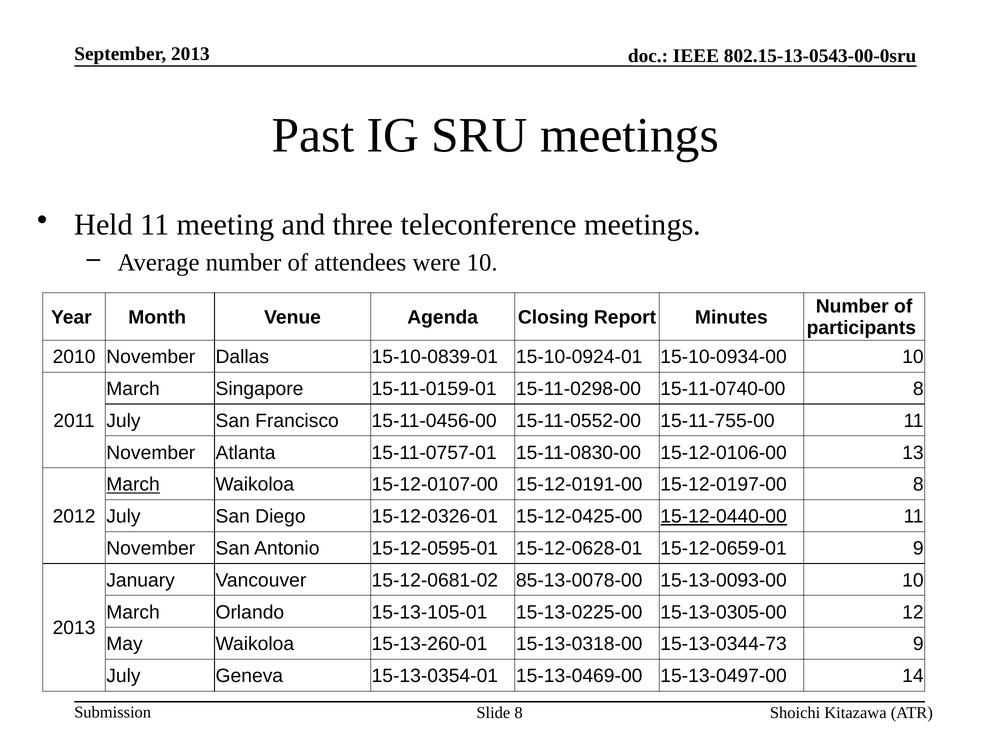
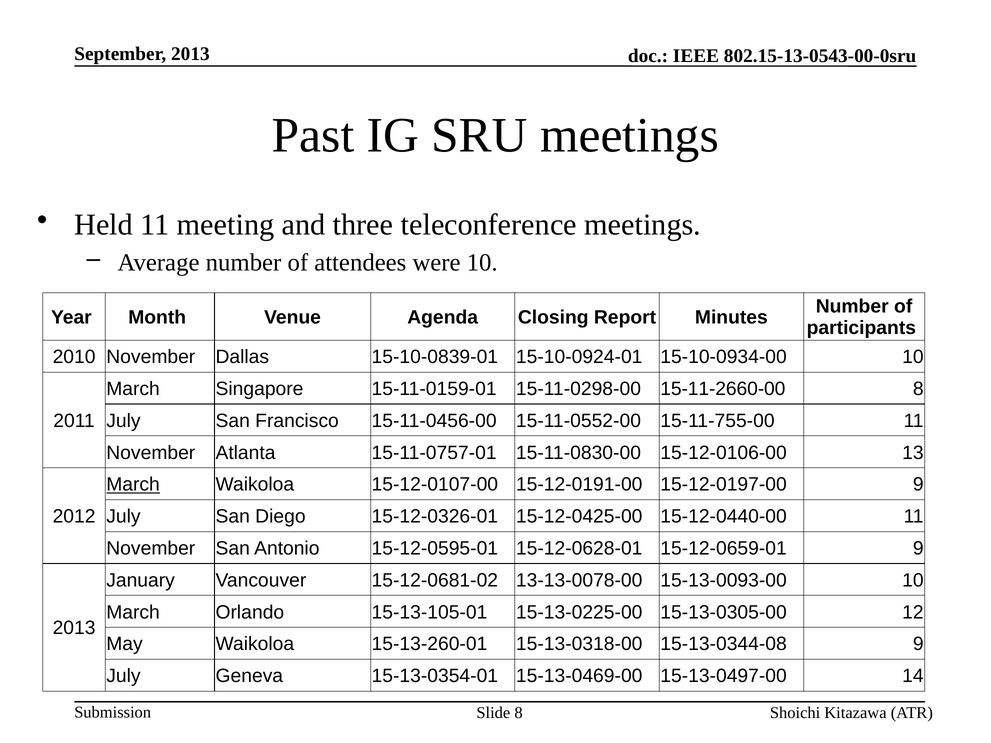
15-11-0740-00: 15-11-0740-00 -> 15-11-2660-00 (723, 389)
15-12-0197-00 8: 8 -> 9 (918, 485)
15-12-0440-00 underline: present -> none (724, 517)
85-13-0078-00: 85-13-0078-00 -> 13-13-0078-00 (579, 580)
15-13-0344-73: 15-13-0344-73 -> 15-13-0344-08 (724, 644)
